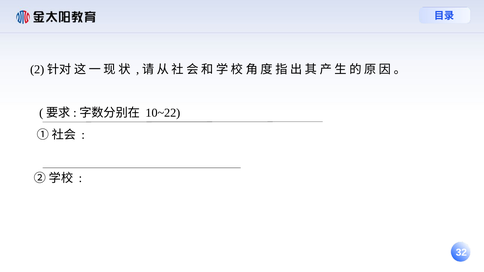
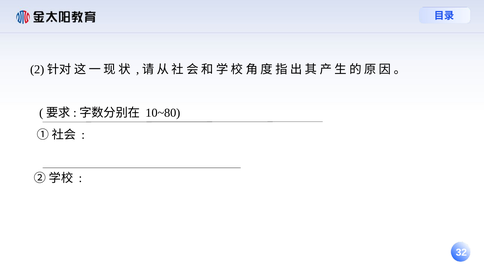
10~22: 10~22 -> 10~80 (163, 113)
